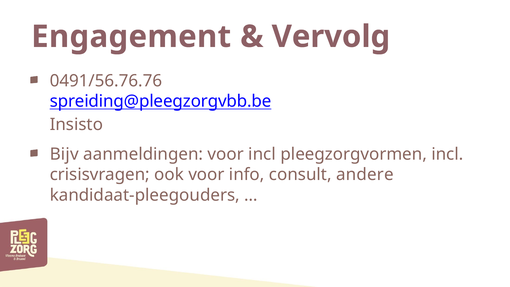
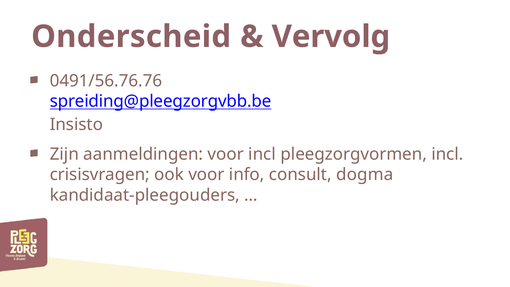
Engagement: Engagement -> Onderscheid (131, 37)
Bijv: Bijv -> Zijn (64, 154)
andere: andere -> dogma (365, 175)
